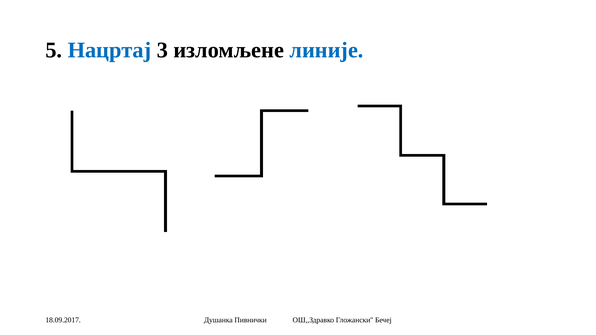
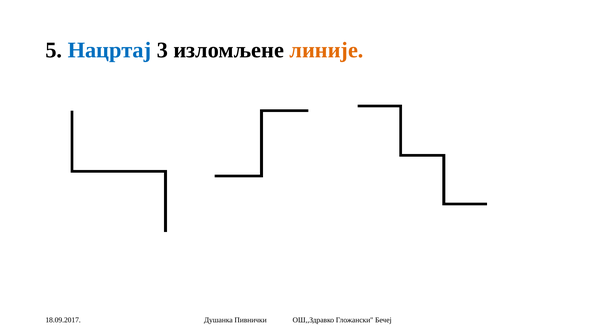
линије colour: blue -> orange (327, 50)
